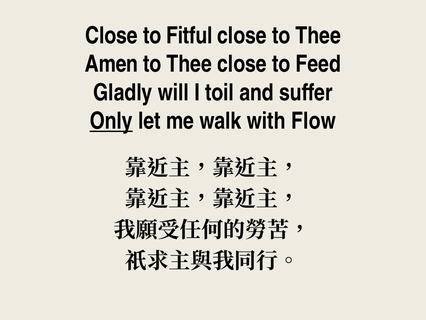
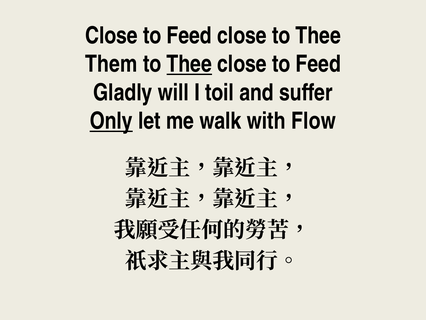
Fitful: Fitful -> Feed (189, 36)
Amen: Amen -> Them (111, 64)
Thee underline: none -> present (189, 64)
